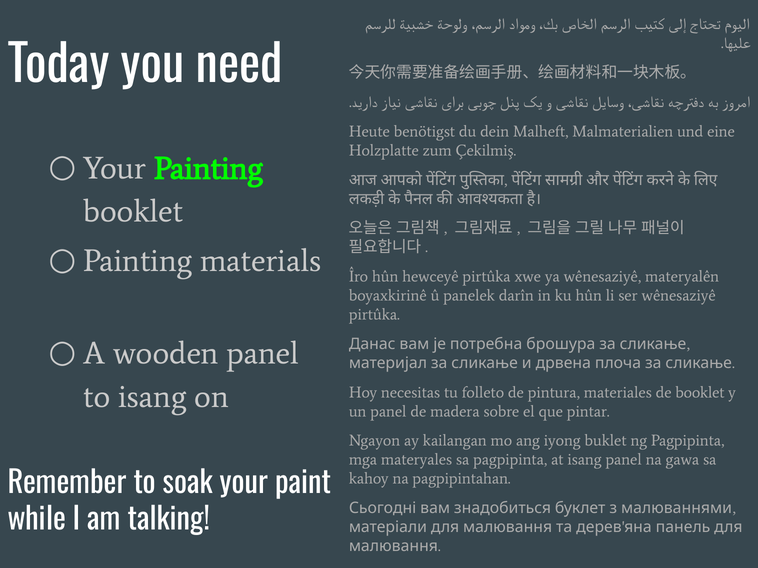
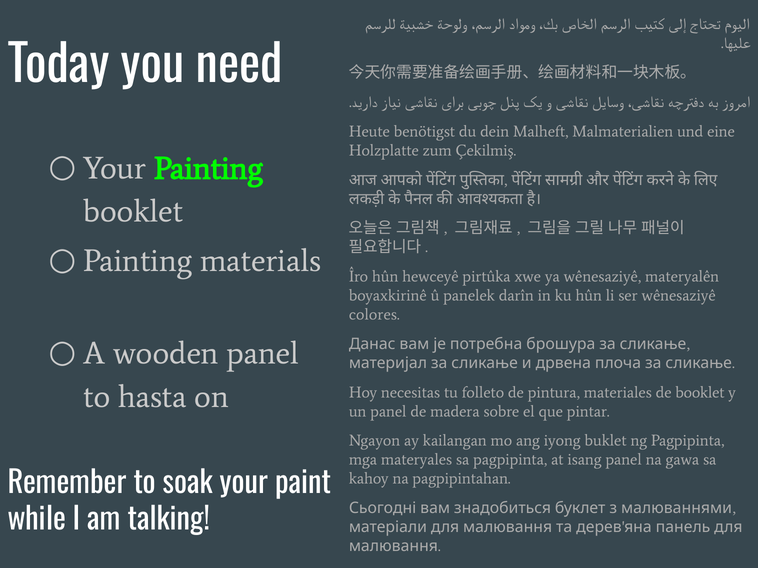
pirtûka: pirtûka -> colores (374, 315)
to isang: isang -> hasta (152, 397)
